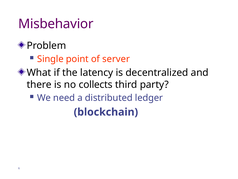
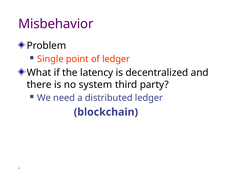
of server: server -> ledger (116, 59)
collects: collects -> system (96, 84)
